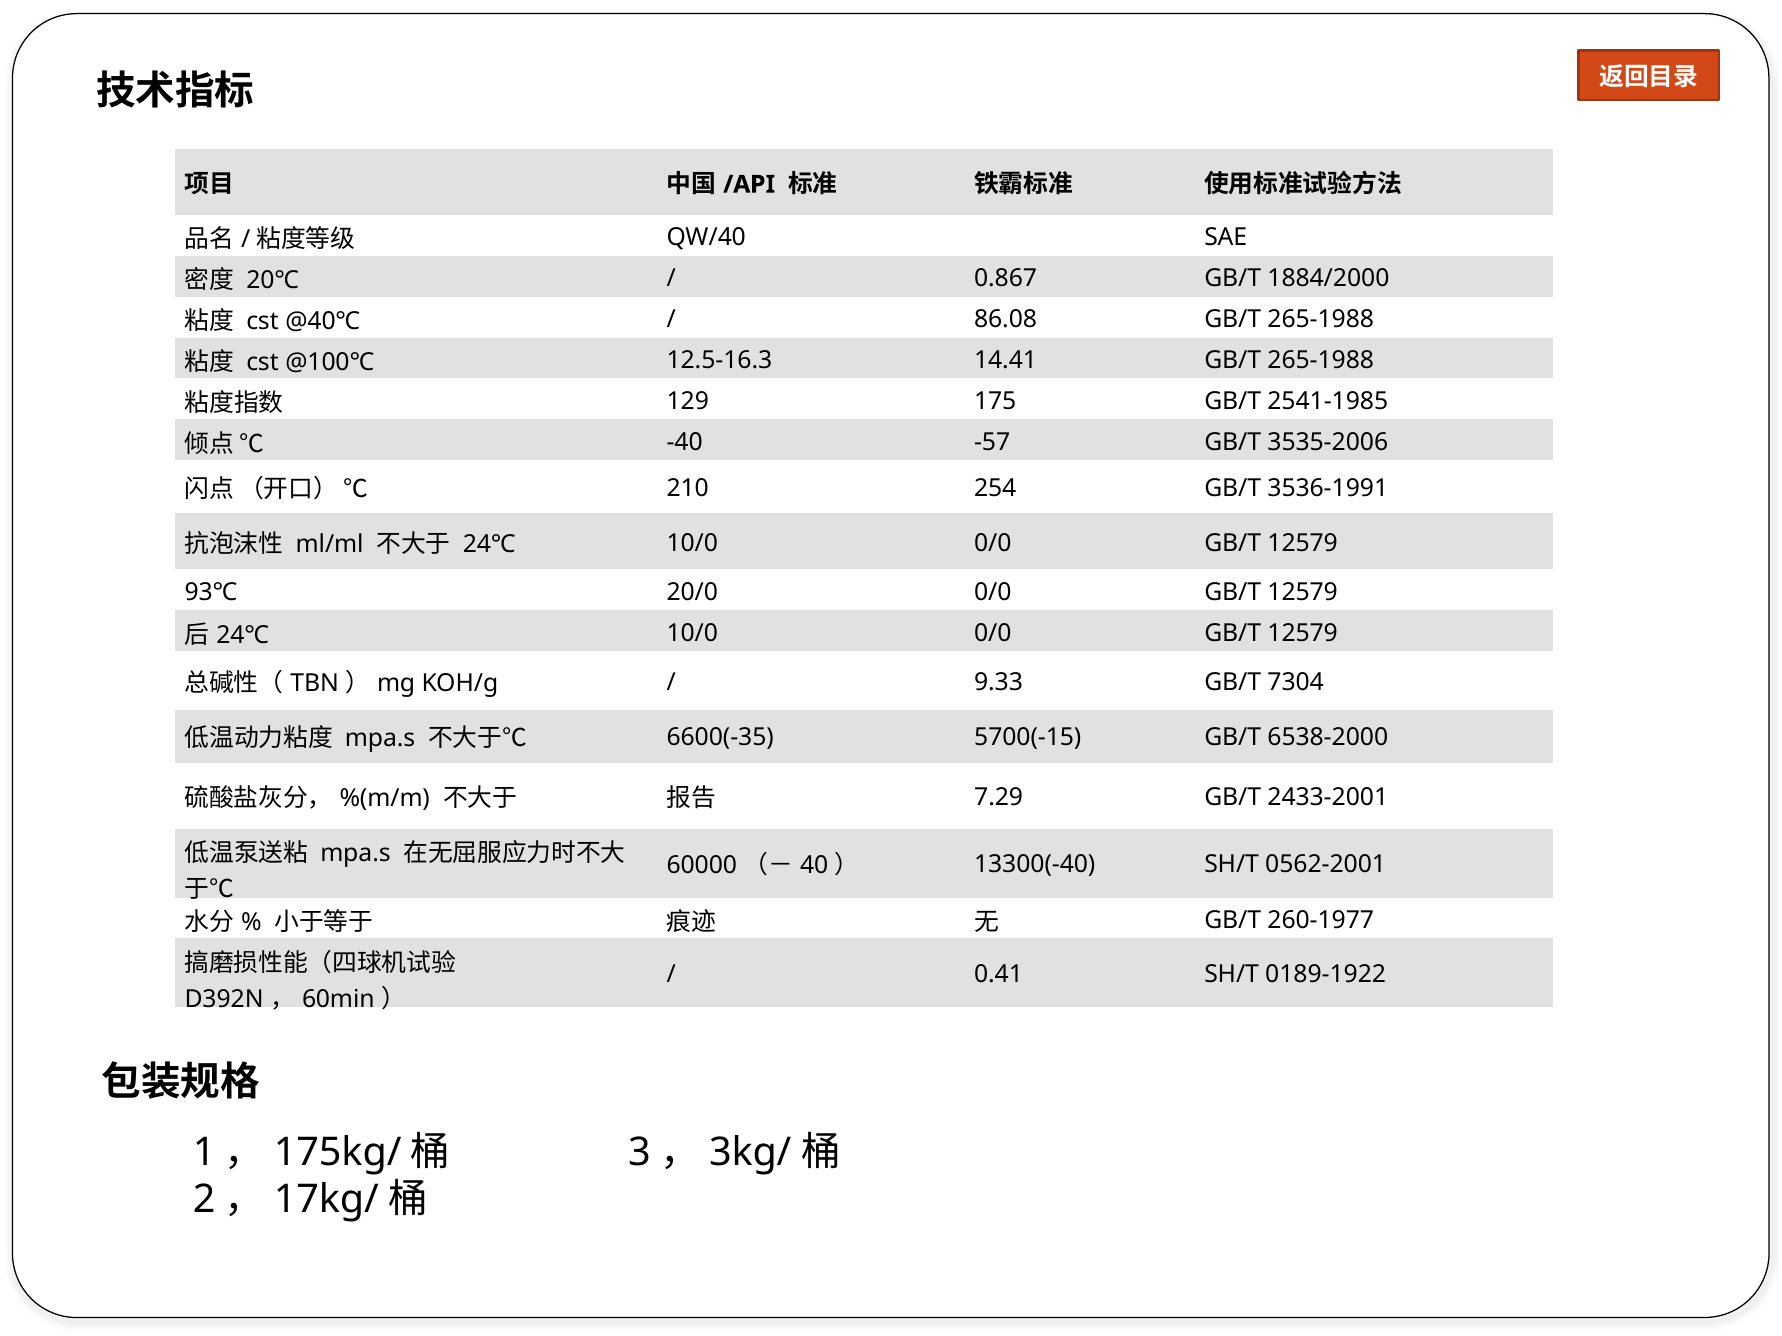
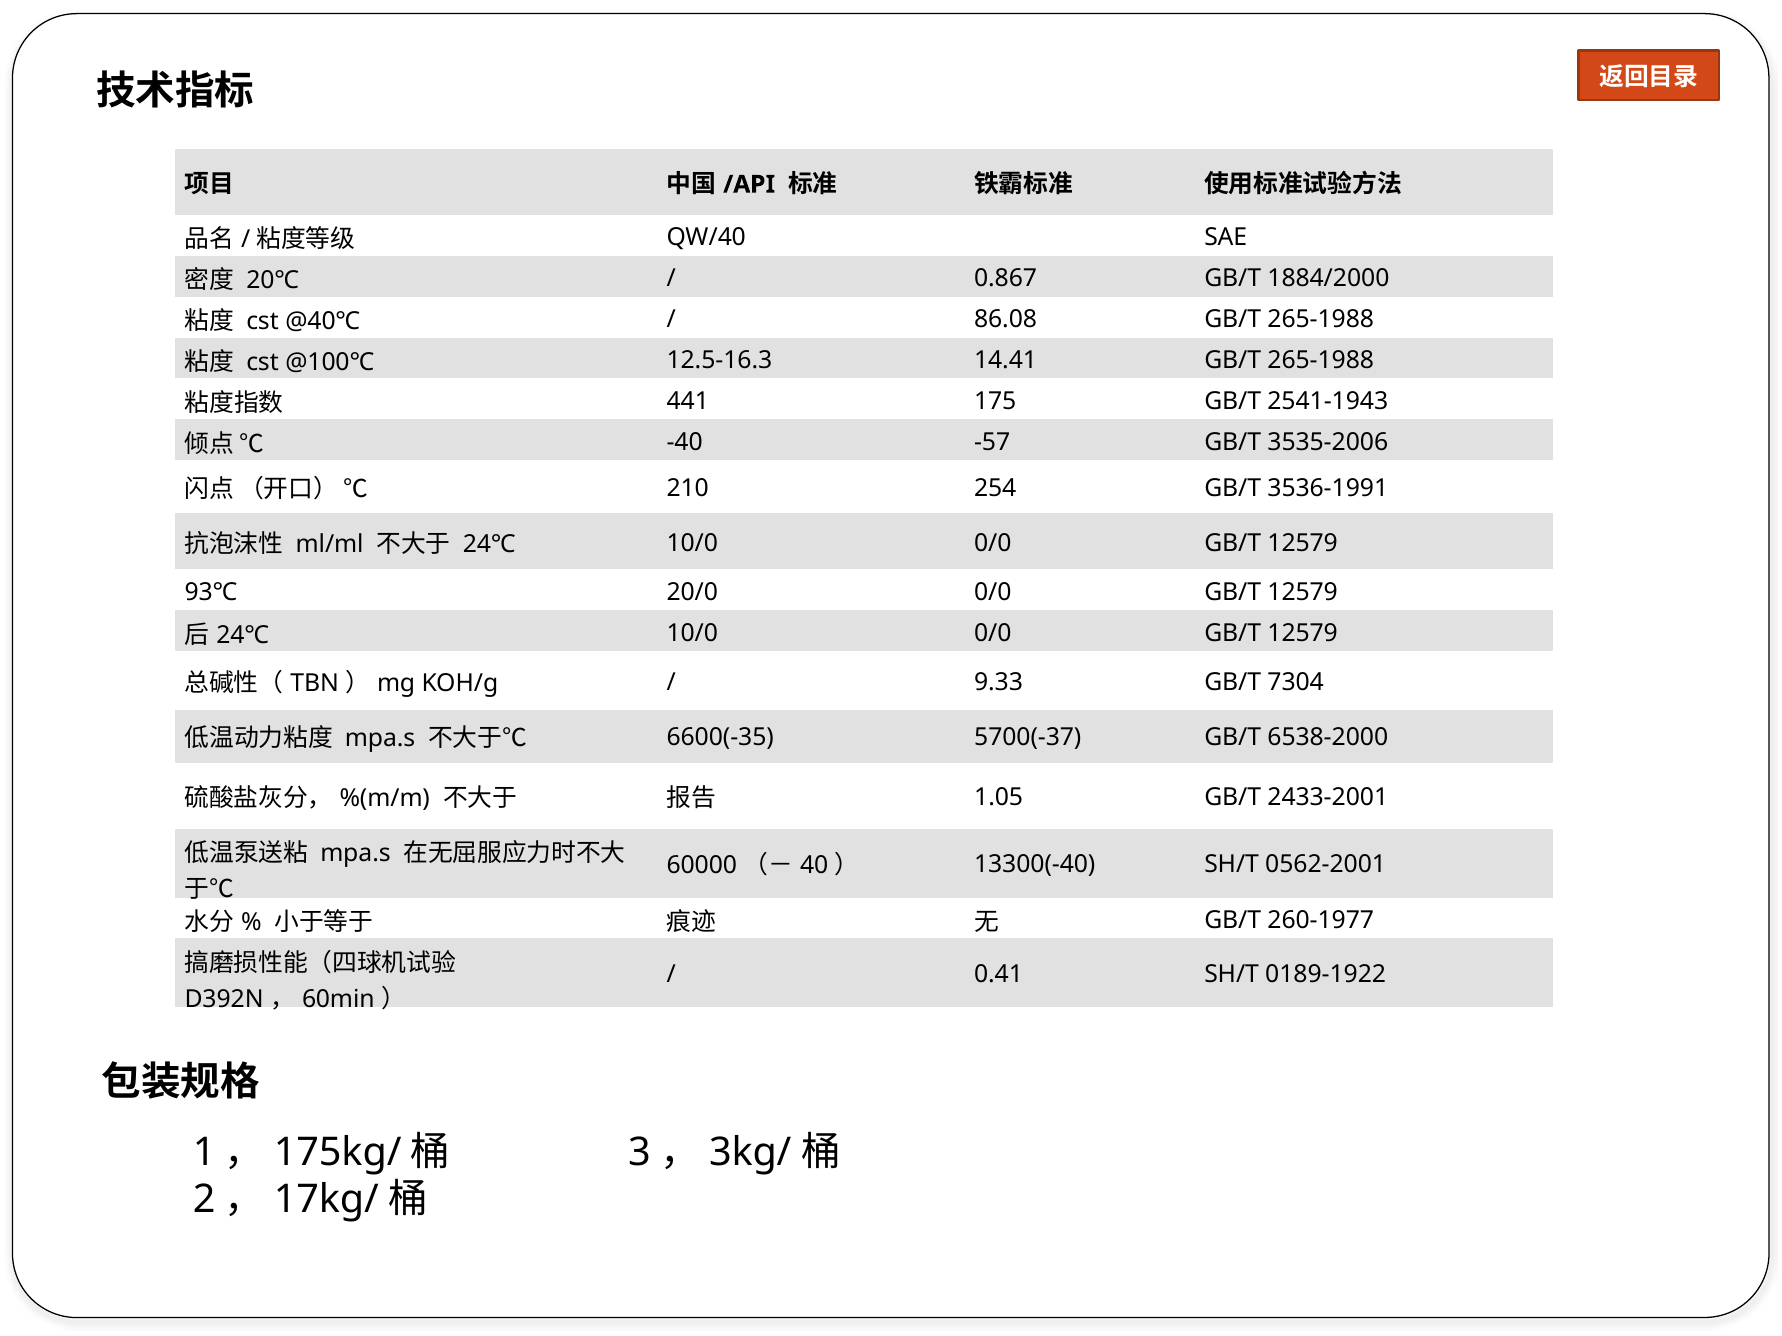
129: 129 -> 441 (688, 401)
2541-1985: 2541-1985 -> 2541-1943 (1328, 401)
5700(-15: 5700(-15 -> 5700(-37 (1028, 738)
7.29: 7.29 -> 1.05 (999, 798)
